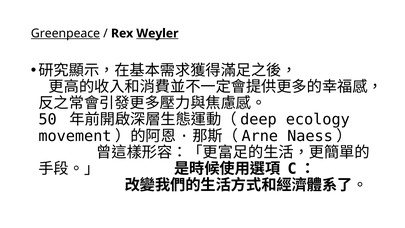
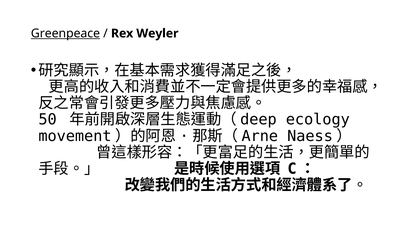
Weyler underline: present -> none (157, 33)
